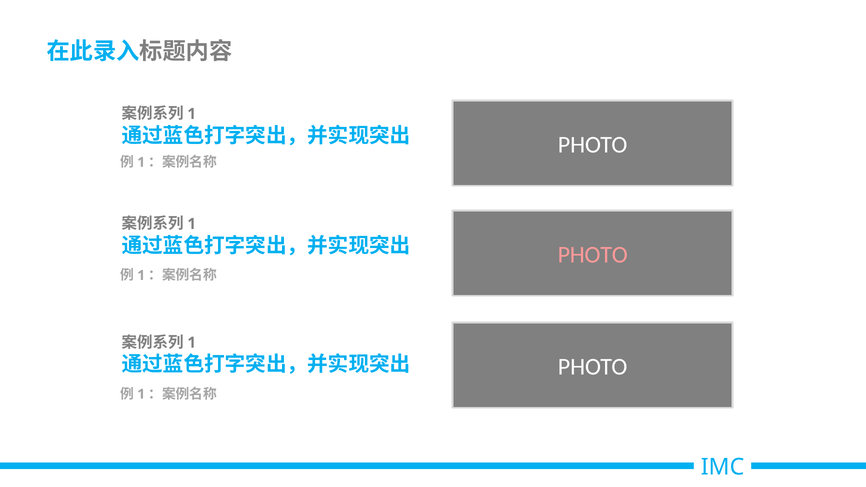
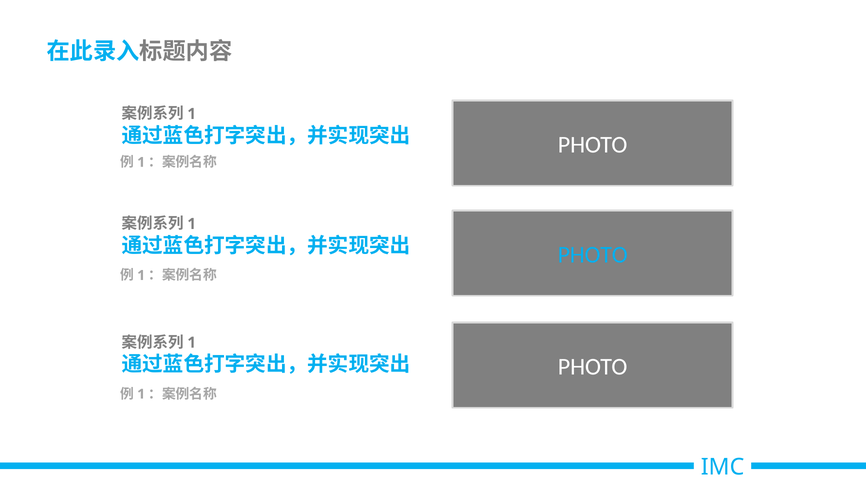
PHOTO colour: pink -> light blue (593, 255)
